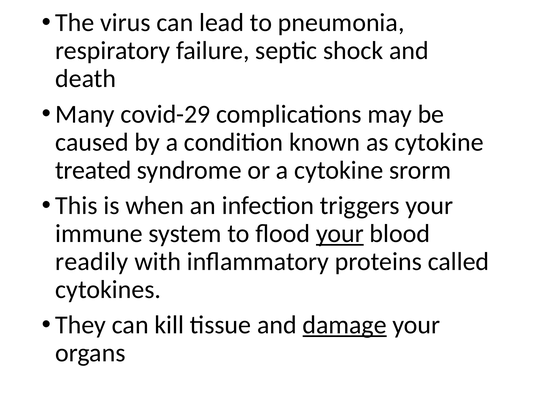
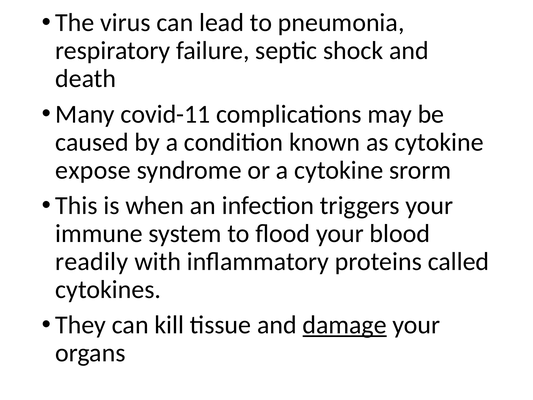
covid-29: covid-29 -> covid-11 (165, 114)
treated: treated -> expose (93, 170)
your underline: present -> none (340, 233)
